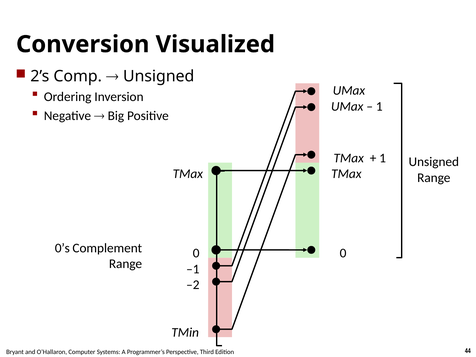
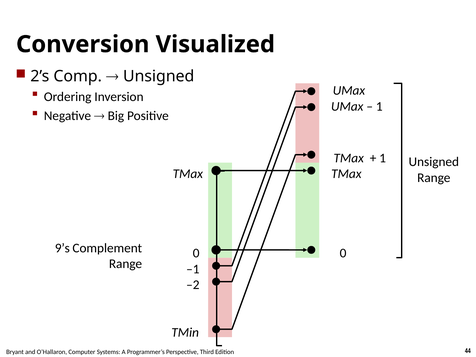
0’s: 0’s -> 9’s (62, 248)
